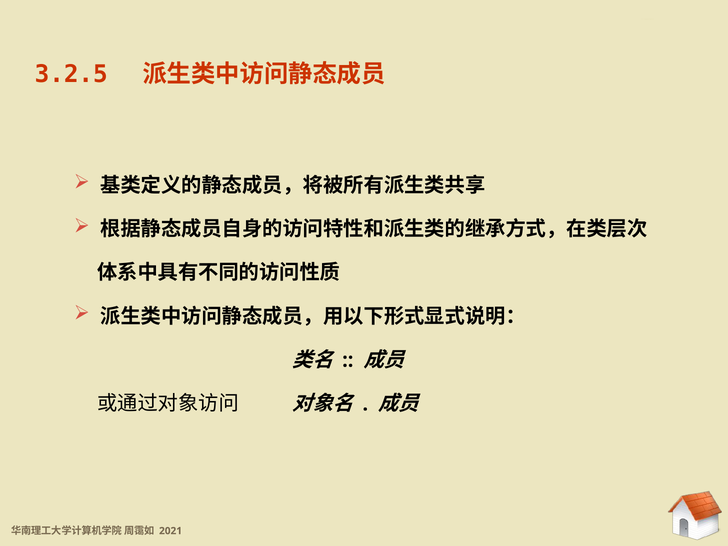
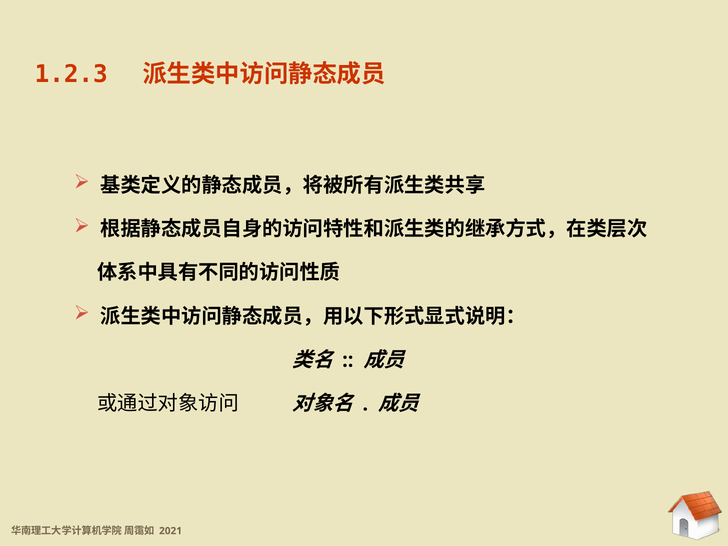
3.2.5: 3.2.5 -> 1.2.3 (71, 74)
